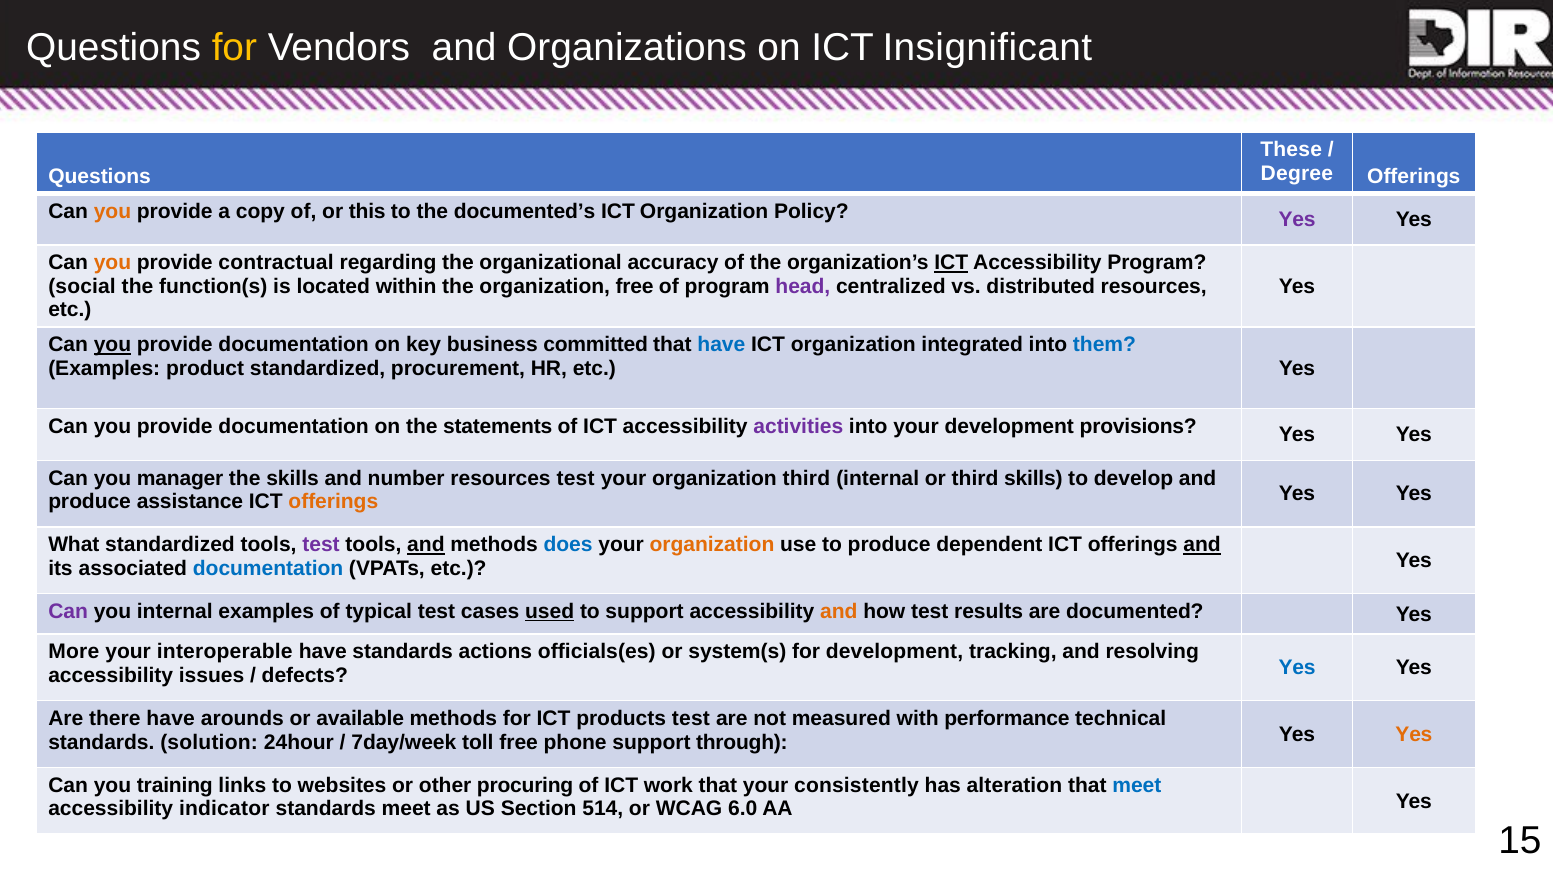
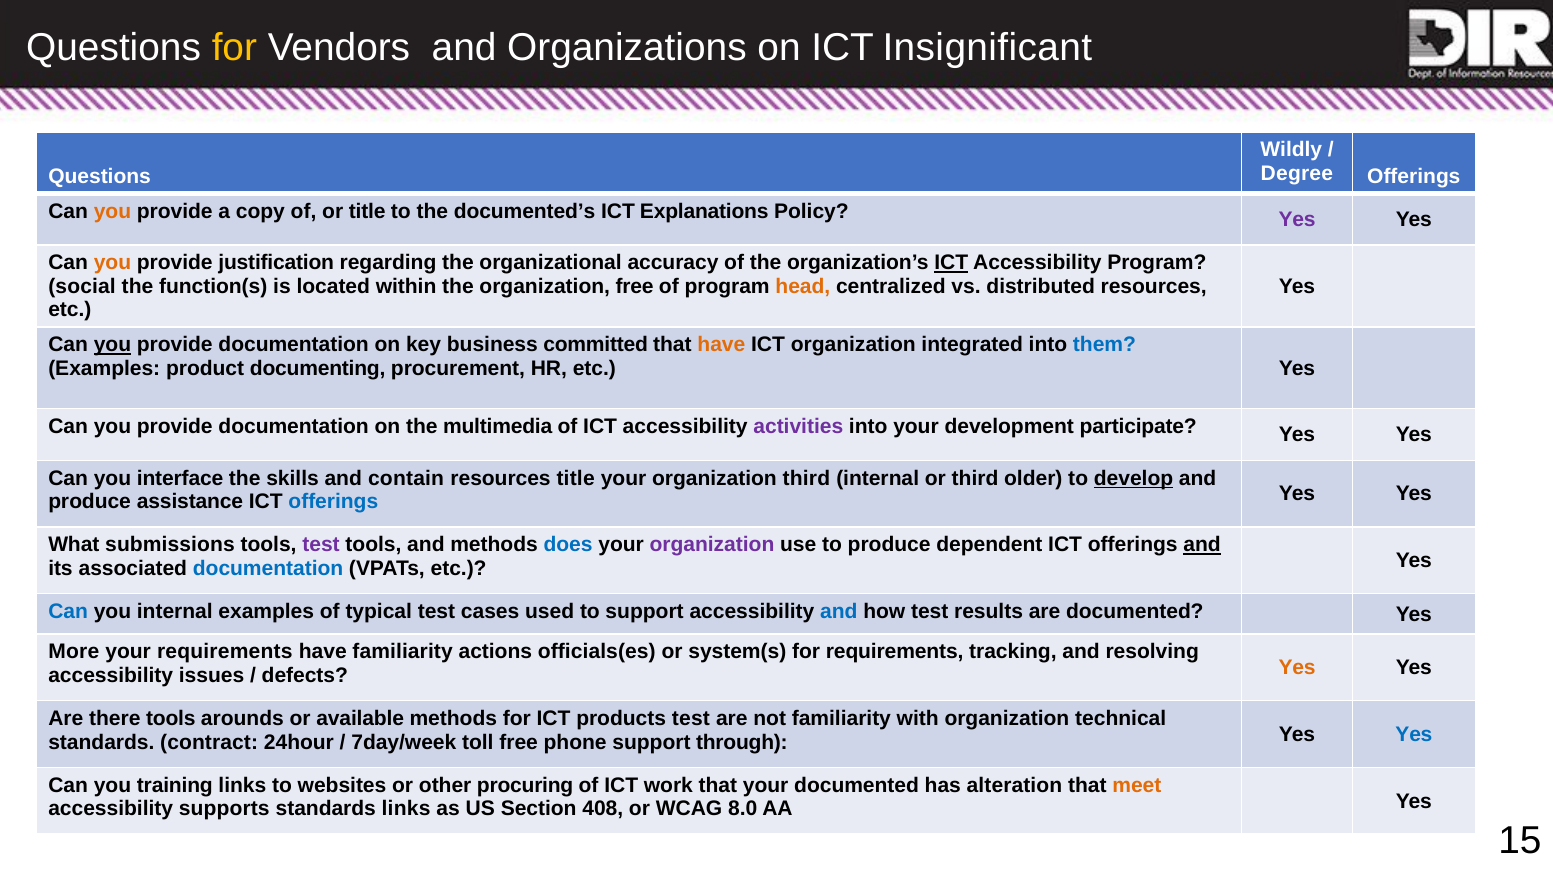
These: These -> Wildly (1291, 150)
or this: this -> title (367, 211)
Organization: Organization -> Explanations (704, 211)
contractual: contractual -> justification (276, 263)
head colour: purple -> orange (803, 287)
have colour: blue -> orange (721, 345)
product standardized: standardized -> documenting (318, 369)
statements: statements -> multimedia (498, 427)
provisions: provisions -> participate (1138, 427)
manager: manager -> interface (180, 478)
number: number -> contain (406, 478)
resources test: test -> title (576, 478)
third skills: skills -> older (1033, 478)
develop underline: none -> present (1134, 478)
offerings colour: orange -> blue (333, 502)
What standardized: standardized -> submissions (170, 545)
and underline: present -> none (426, 545)
organization colour: orange -> purple (712, 545)
Can colour: purple -> blue (68, 612)
used underline: present -> none (550, 612)
and colour: orange -> blue (839, 612)
your interoperable: interoperable -> requirements (225, 652)
have standards: standards -> familiarity (403, 652)
for development: development -> requirements (895, 652)
Yes colour: blue -> orange (1297, 668)
there have: have -> tools (171, 719)
not measured: measured -> familiarity (841, 719)
with performance: performance -> organization (1007, 719)
solution: solution -> contract (209, 743)
Yes colour: orange -> blue (1414, 735)
your consistently: consistently -> documented (857, 786)
meet colour: blue -> orange (1137, 786)
indicator: indicator -> supports (224, 809)
standards meet: meet -> links (406, 809)
514: 514 -> 408 (603, 809)
6.0: 6.0 -> 8.0 (743, 809)
